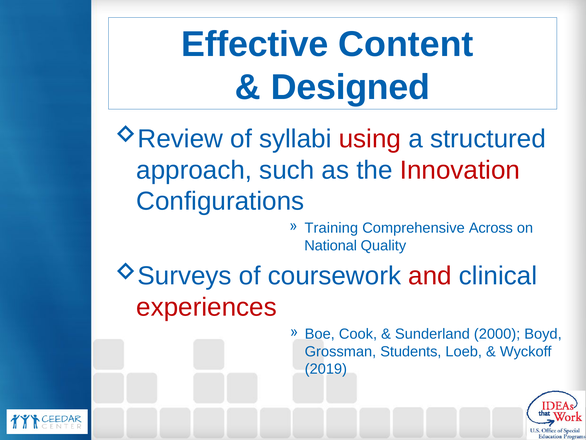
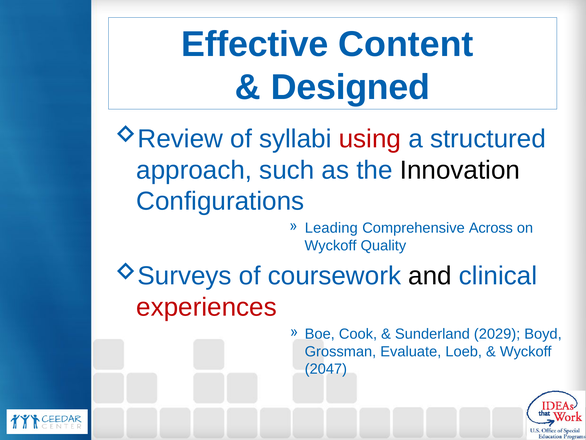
Innovation colour: red -> black (460, 170)
Training: Training -> Leading (331, 228)
National: National -> Wyckoff (331, 245)
and colour: red -> black (430, 276)
2000: 2000 -> 2029 (497, 334)
Students: Students -> Evaluate (411, 351)
2019: 2019 -> 2047 (326, 369)
